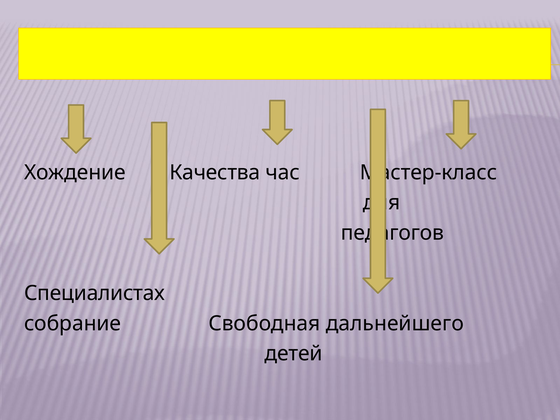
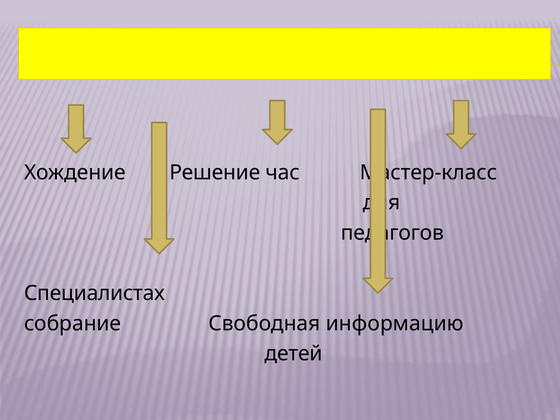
Качества: Качества -> Решение (215, 172)
дальнейшего: дальнейшего -> информацию (395, 323)
